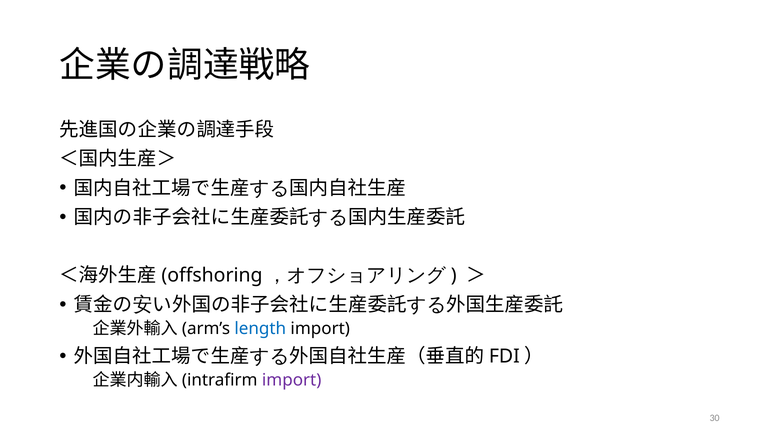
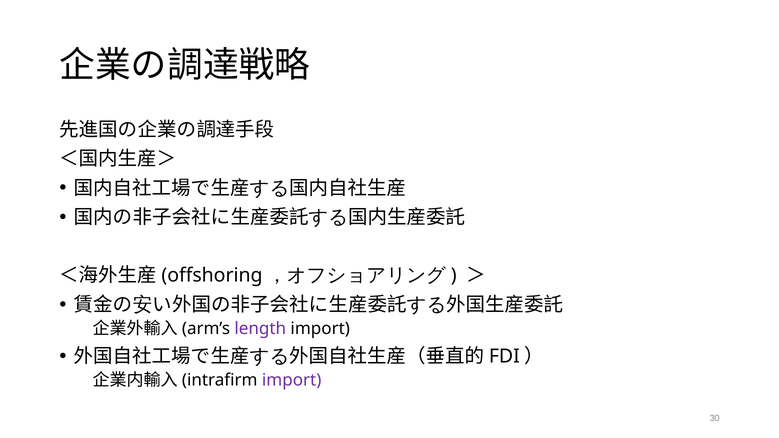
length colour: blue -> purple (260, 329)
